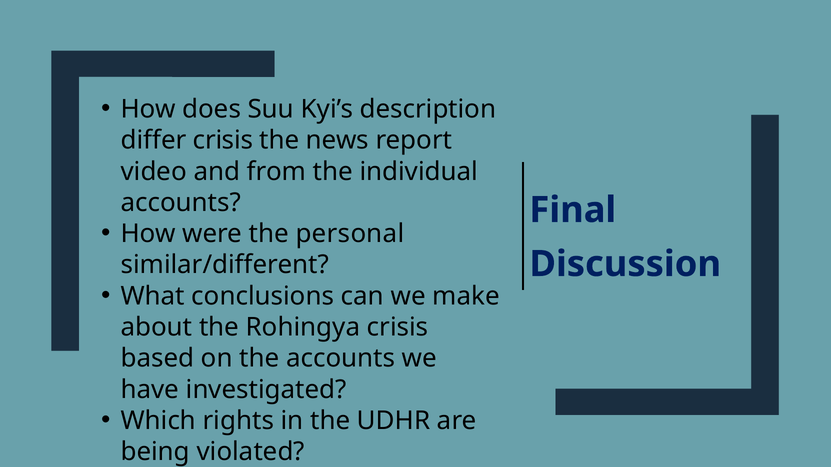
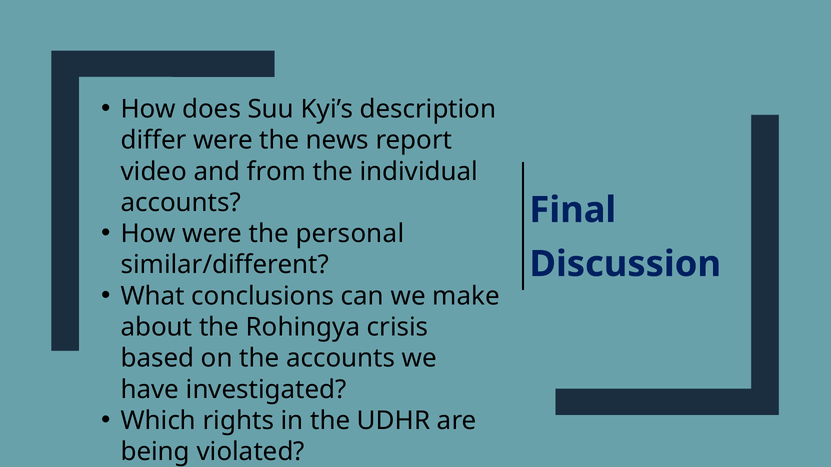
differ crisis: crisis -> were (223, 141)
